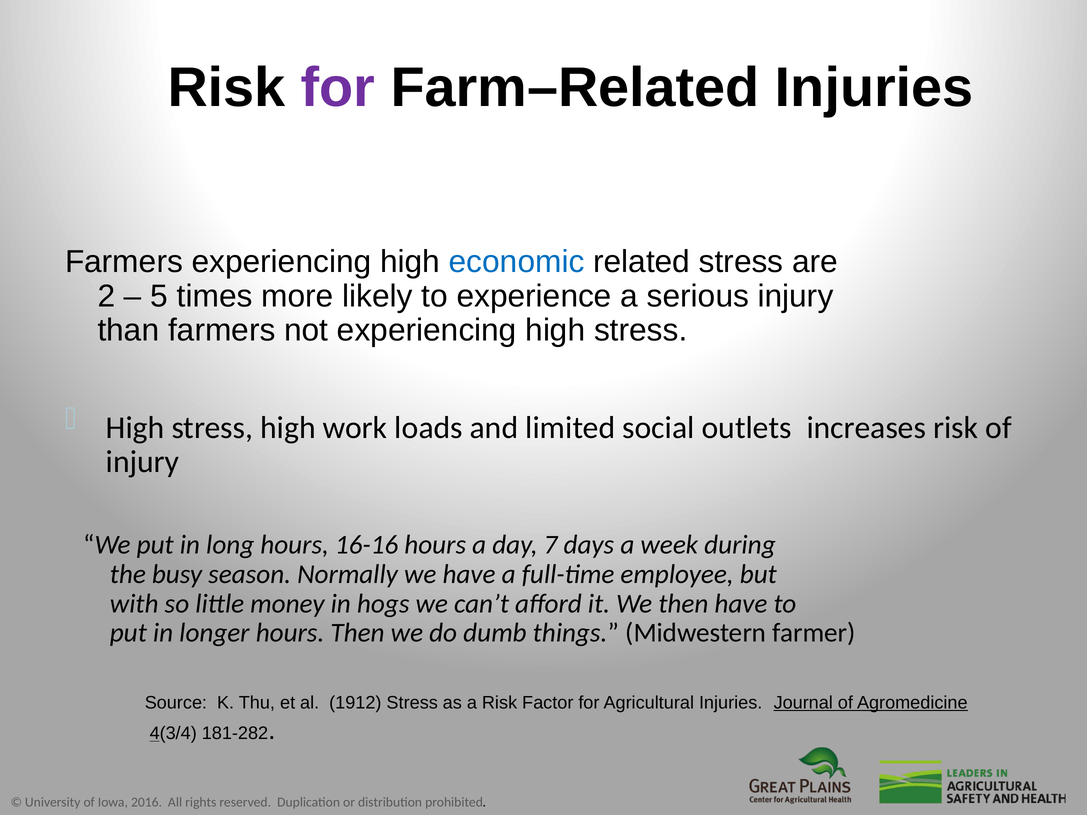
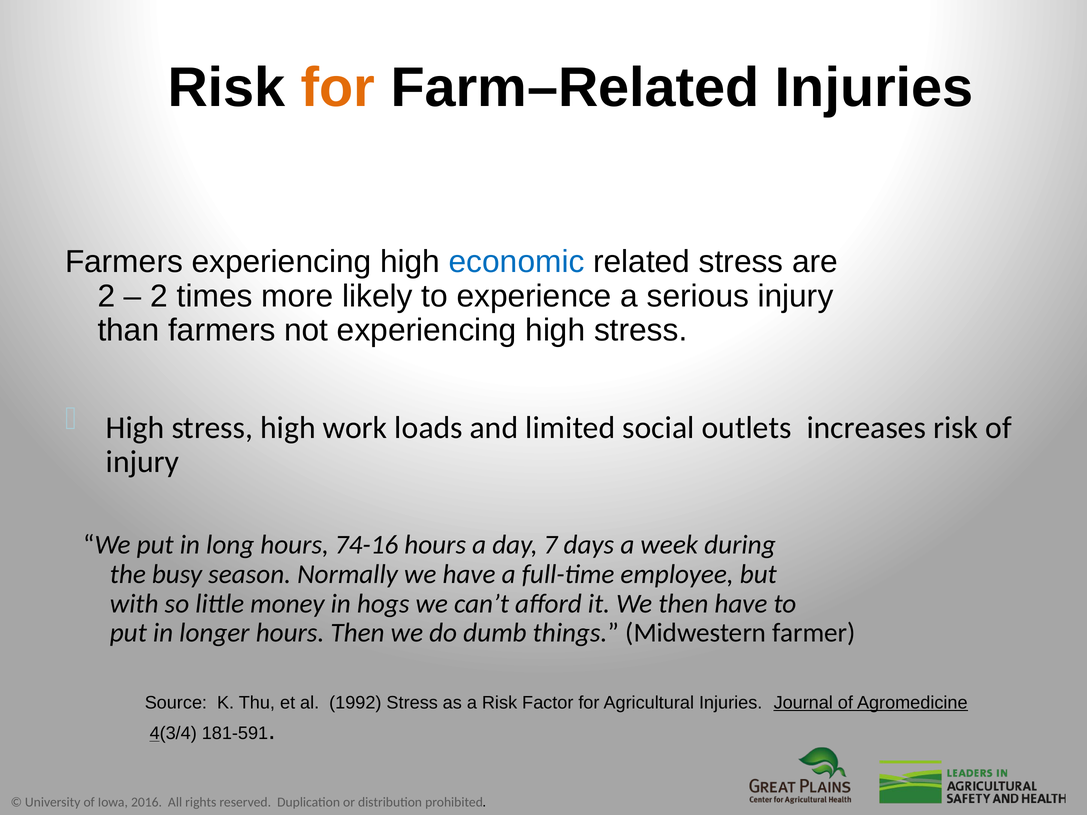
for colour: purple -> orange (338, 88)
5: 5 -> 2 (159, 296)
16-16: 16-16 -> 74-16 (367, 545)
1912: 1912 -> 1992 (355, 703)
181-282: 181-282 -> 181-591 (235, 734)
